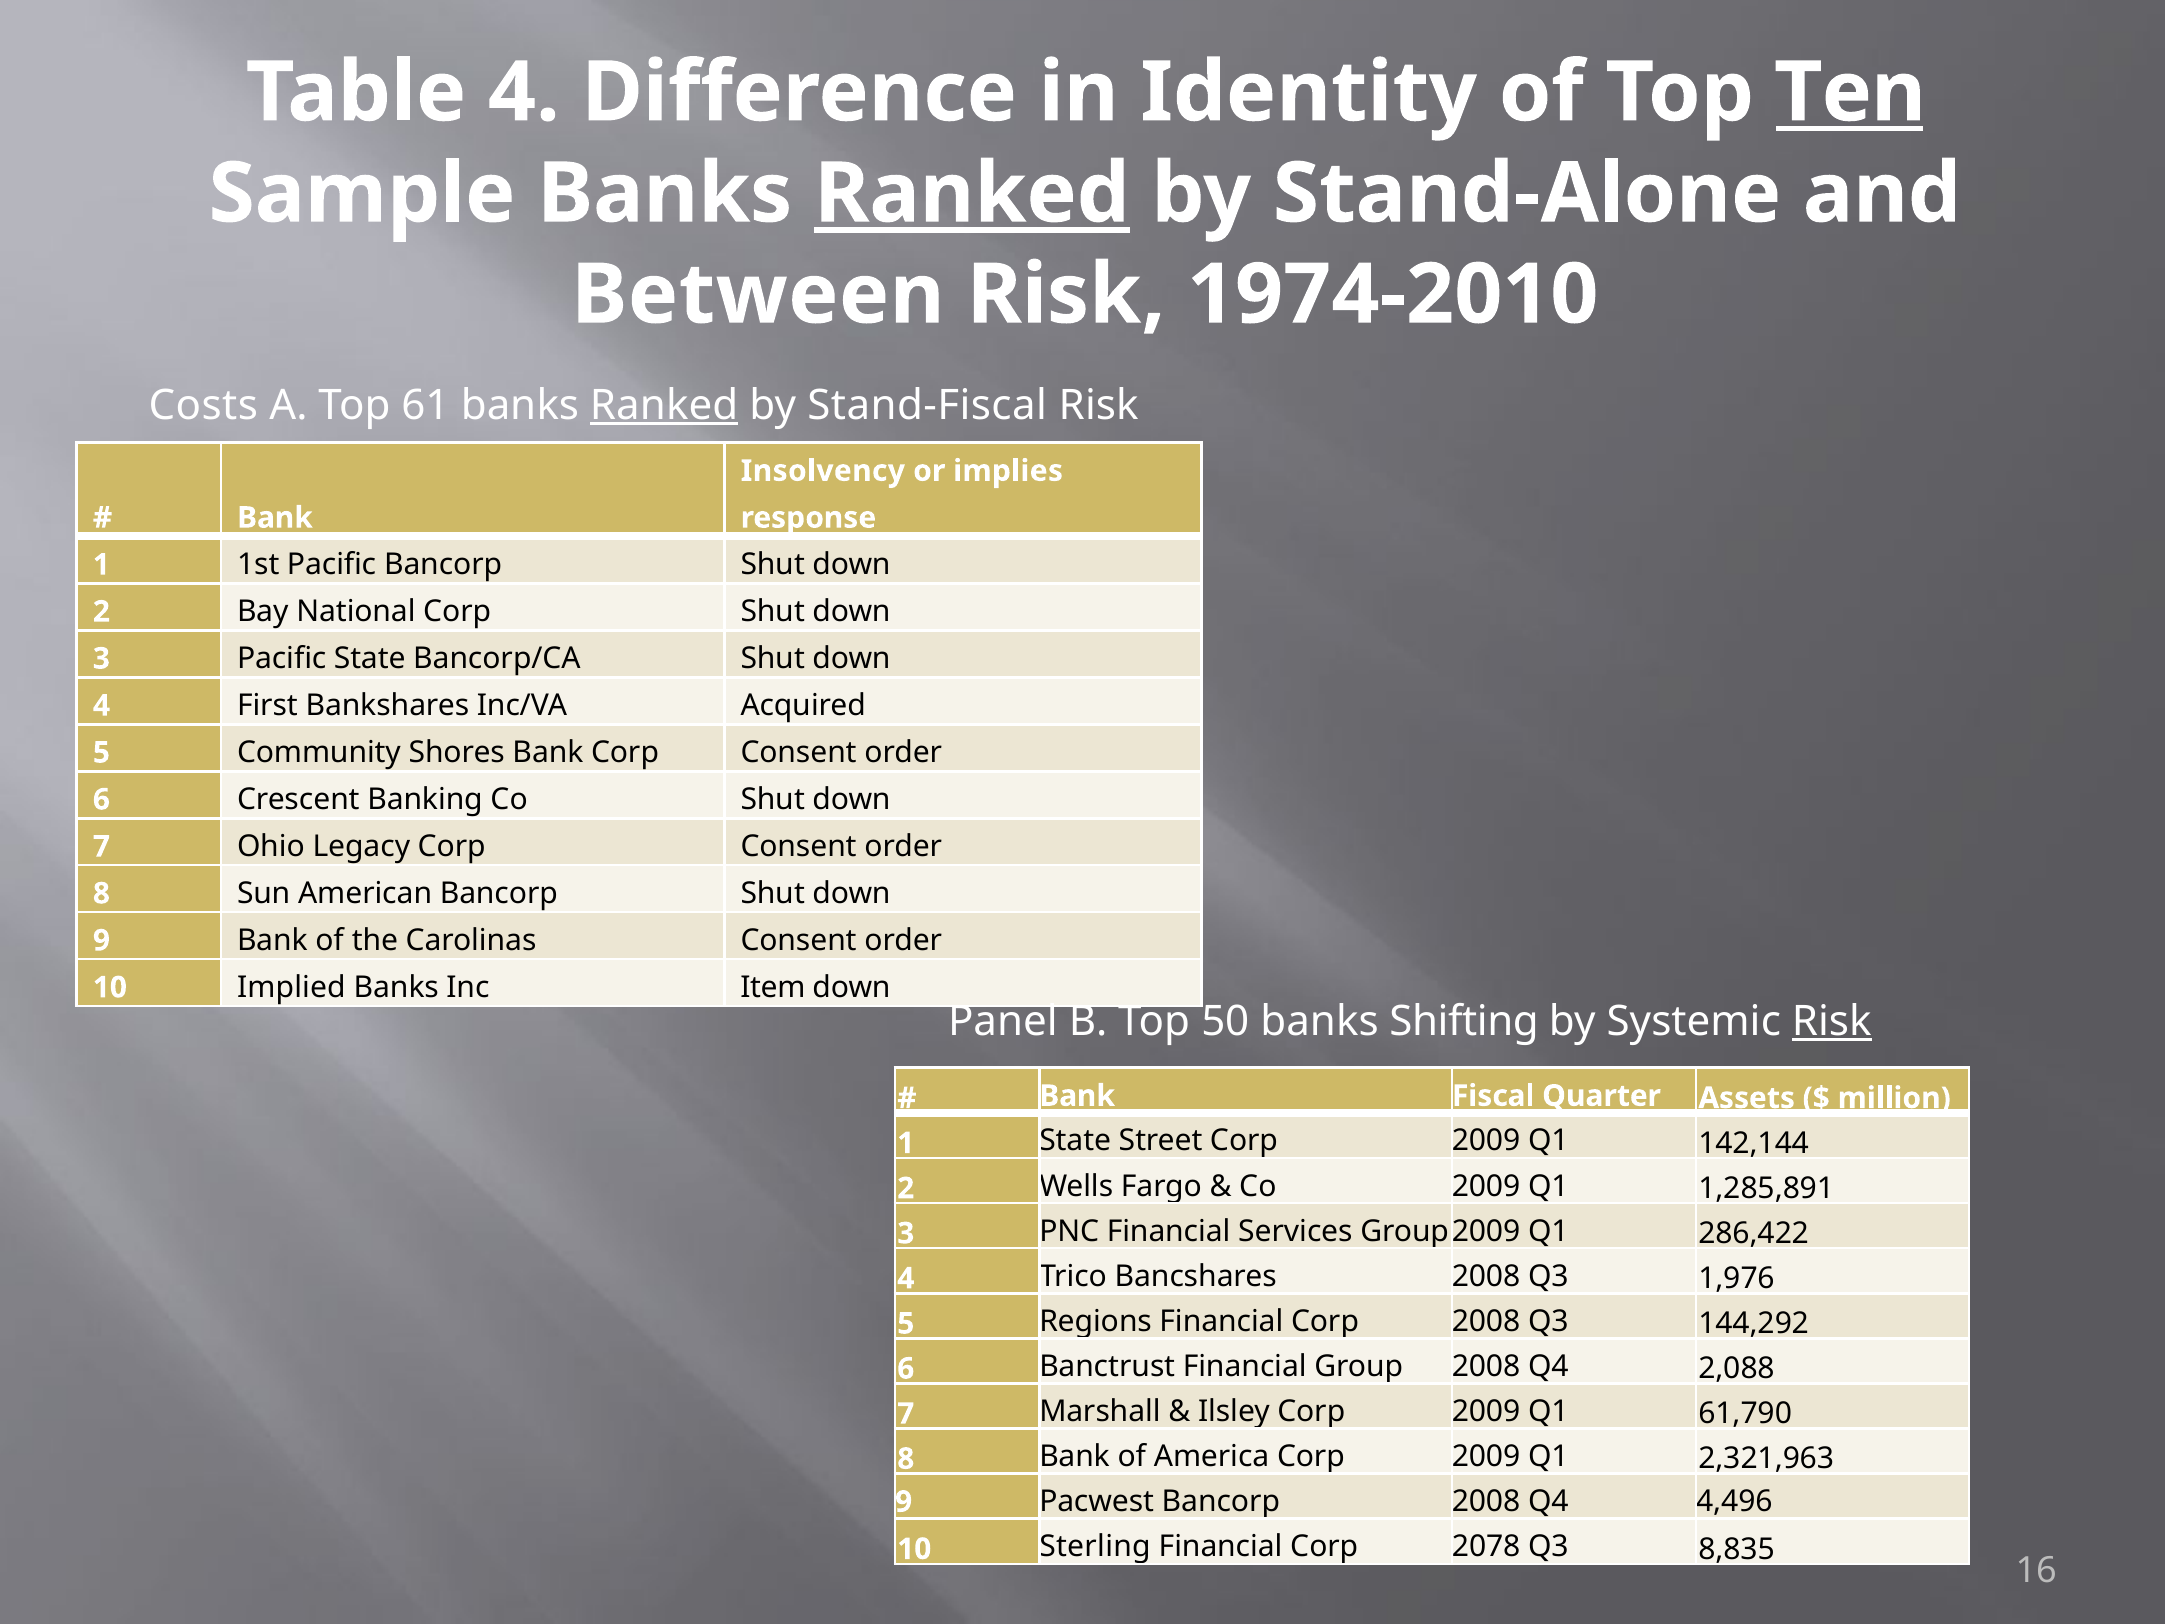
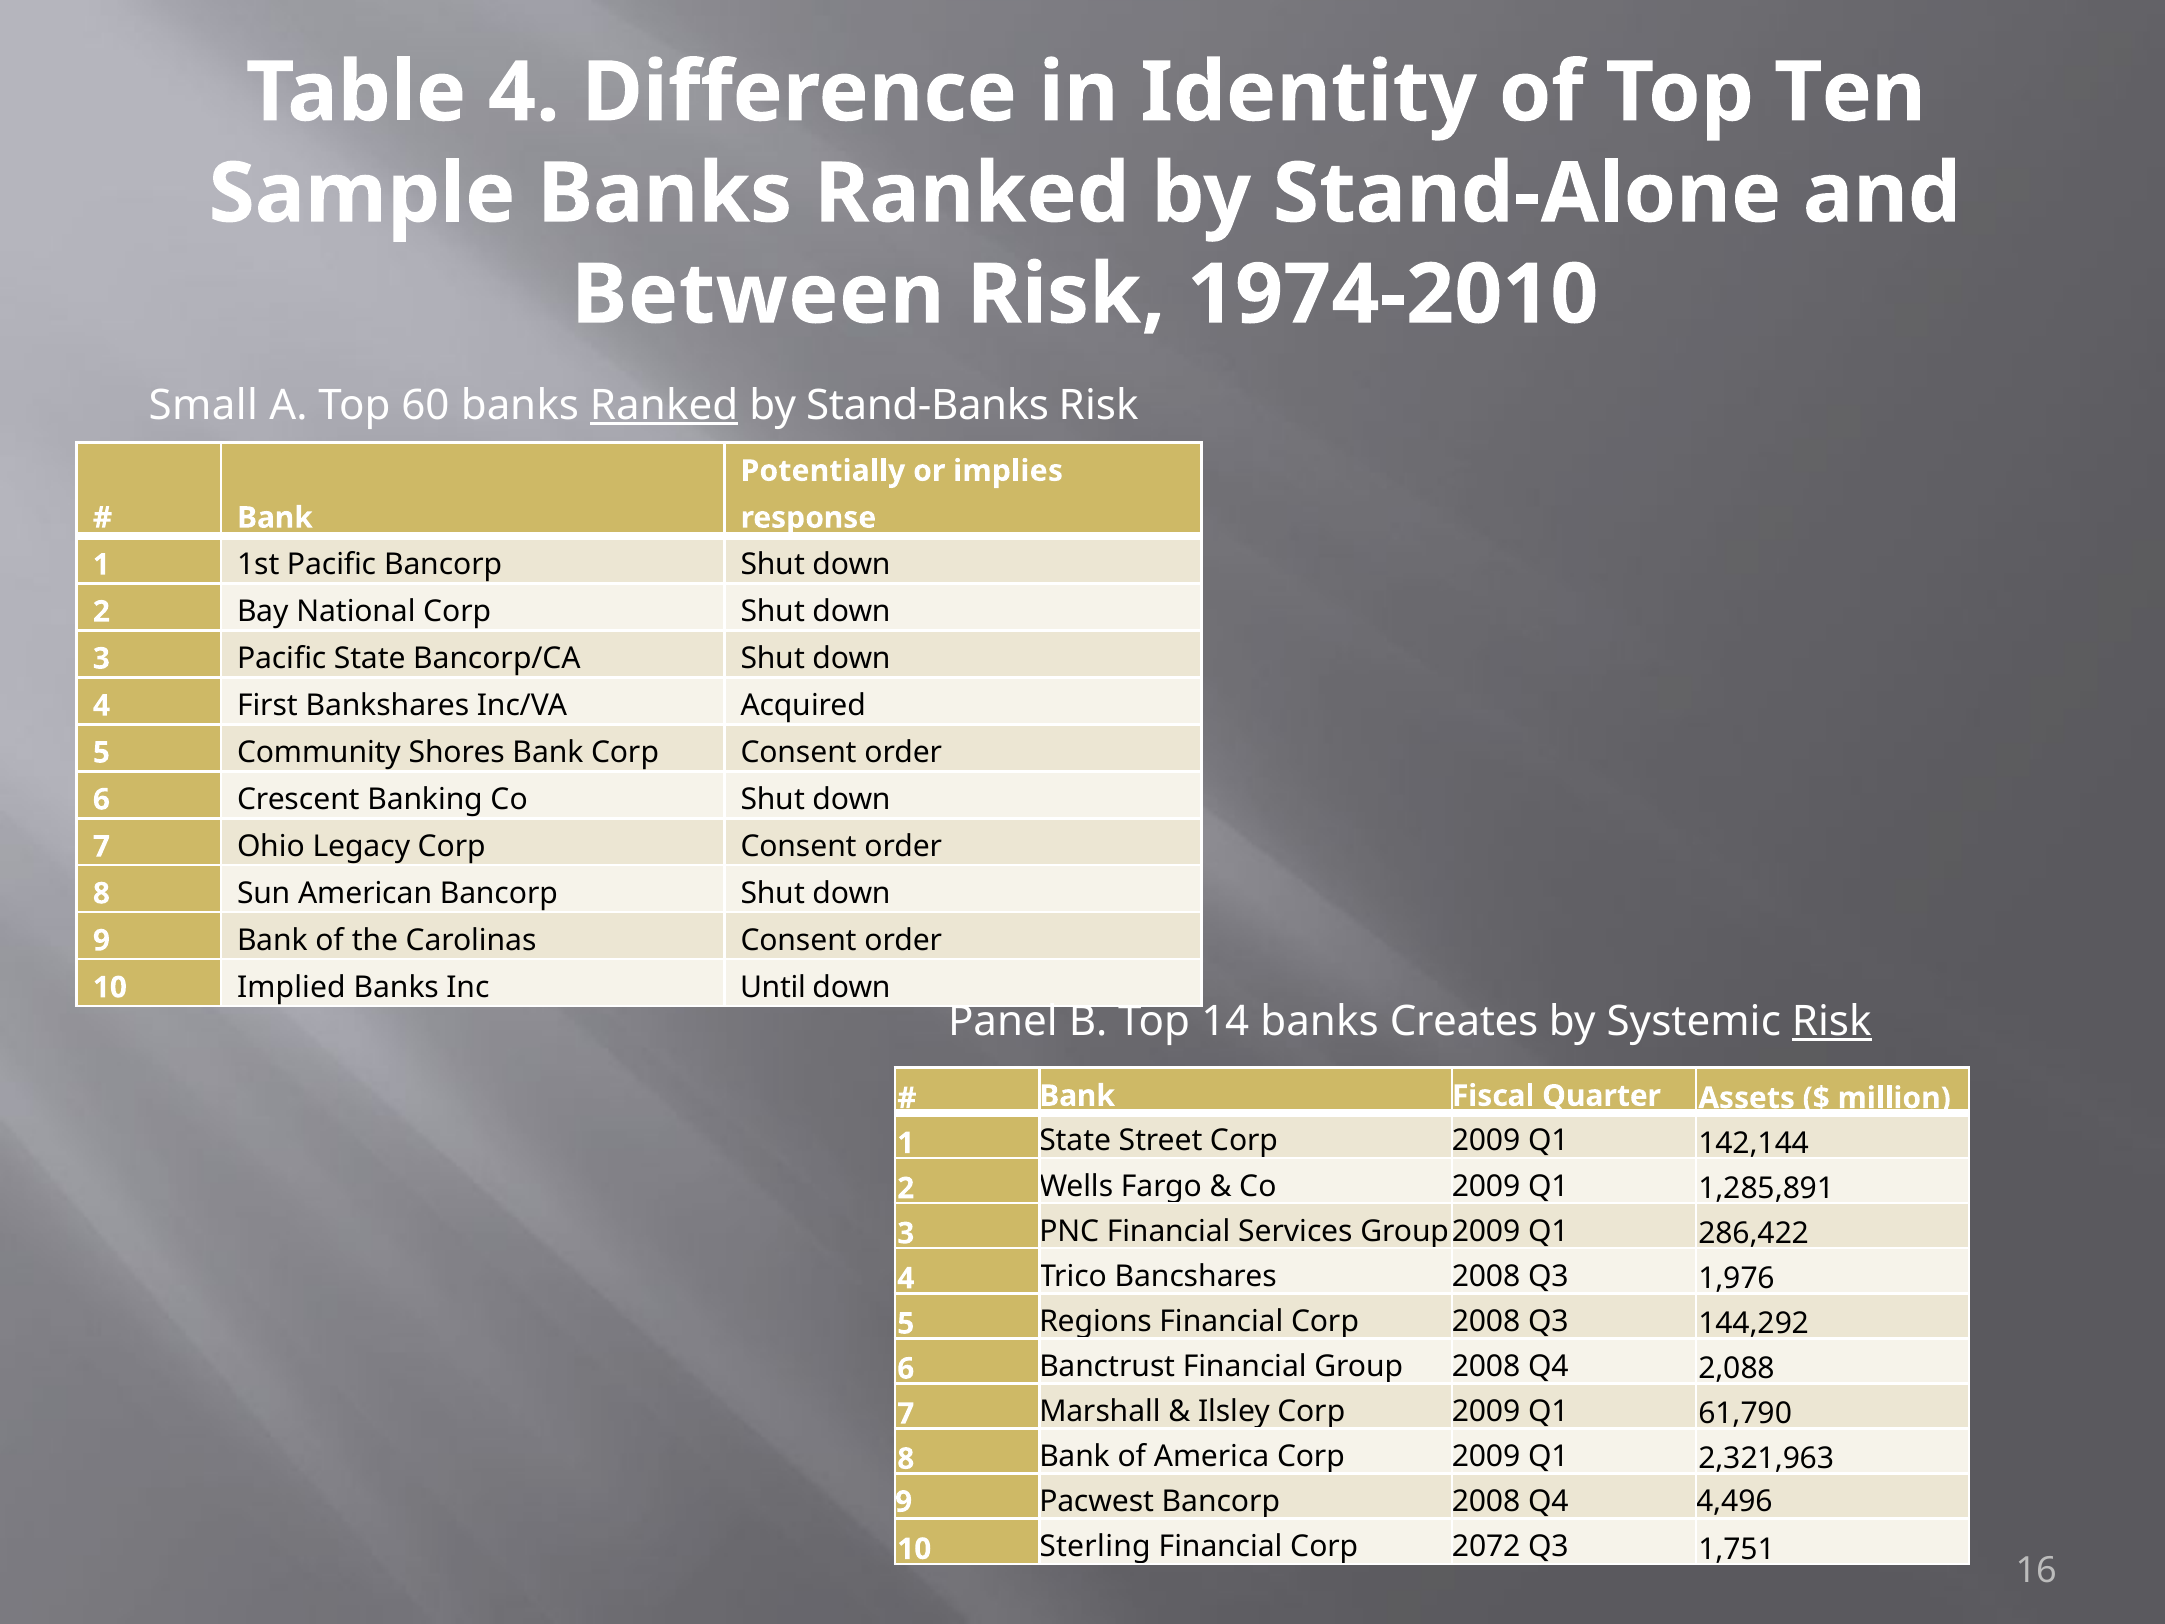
Ten underline: present -> none (1850, 93)
Ranked underline: present -> none (972, 194)
Costs: Costs -> Small (203, 405)
61: 61 -> 60 (425, 405)
Stand-Fiscal: Stand-Fiscal -> Stand-Banks (928, 405)
Insolvency: Insolvency -> Potentially (823, 471)
Item: Item -> Until (773, 987)
50: 50 -> 14 (1225, 1021)
Shifting: Shifting -> Creates (1464, 1021)
2078: 2078 -> 2072 (1486, 1547)
8,835: 8,835 -> 1,751 (1737, 1549)
